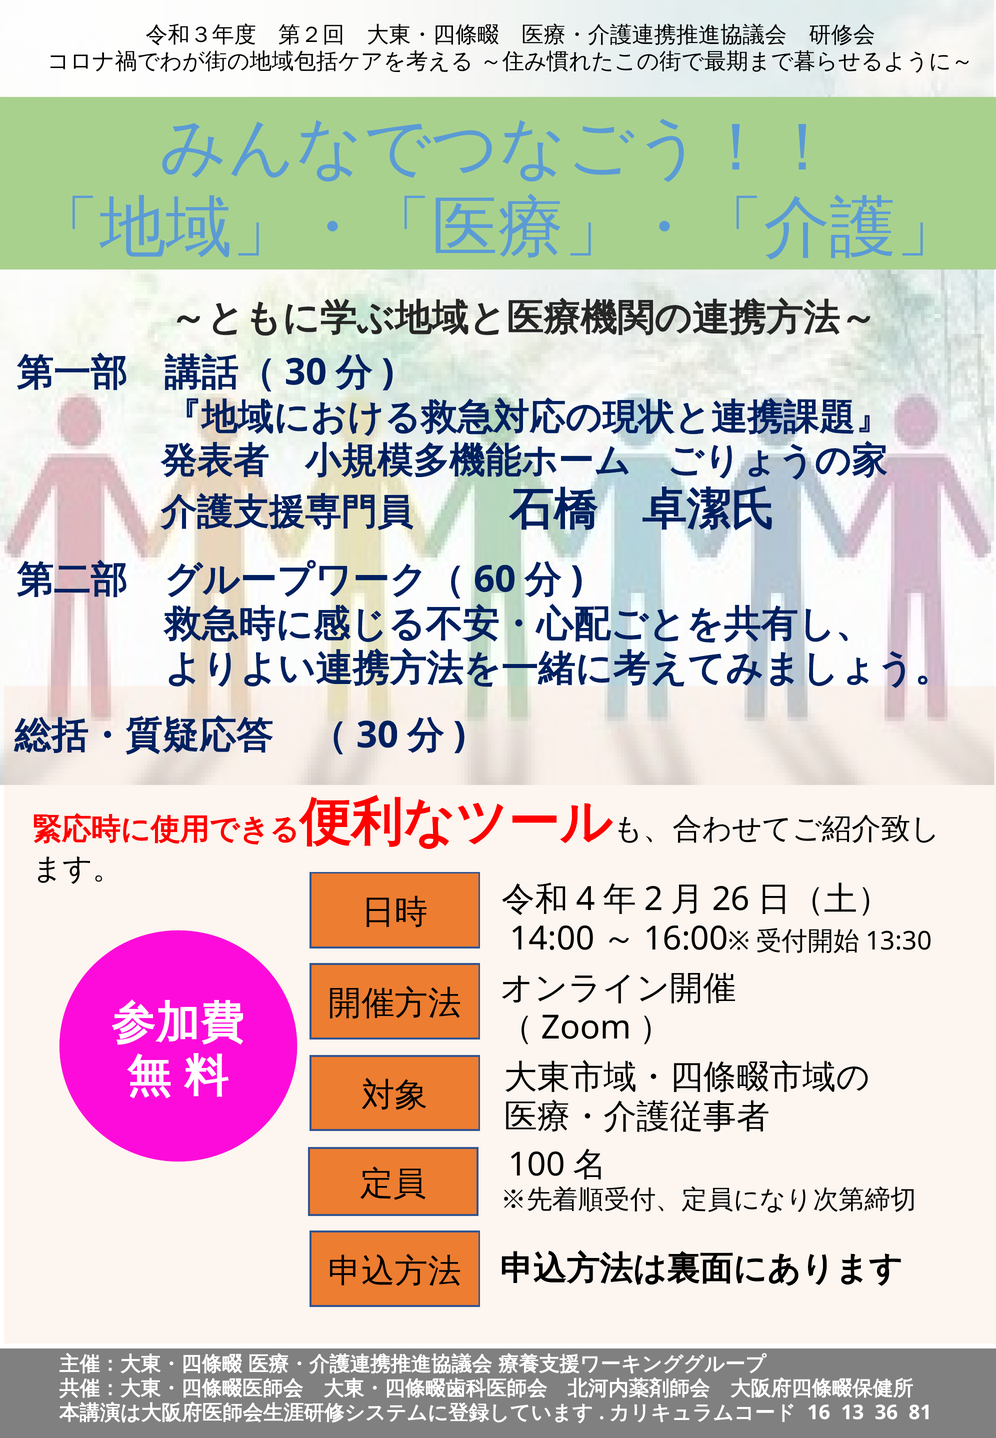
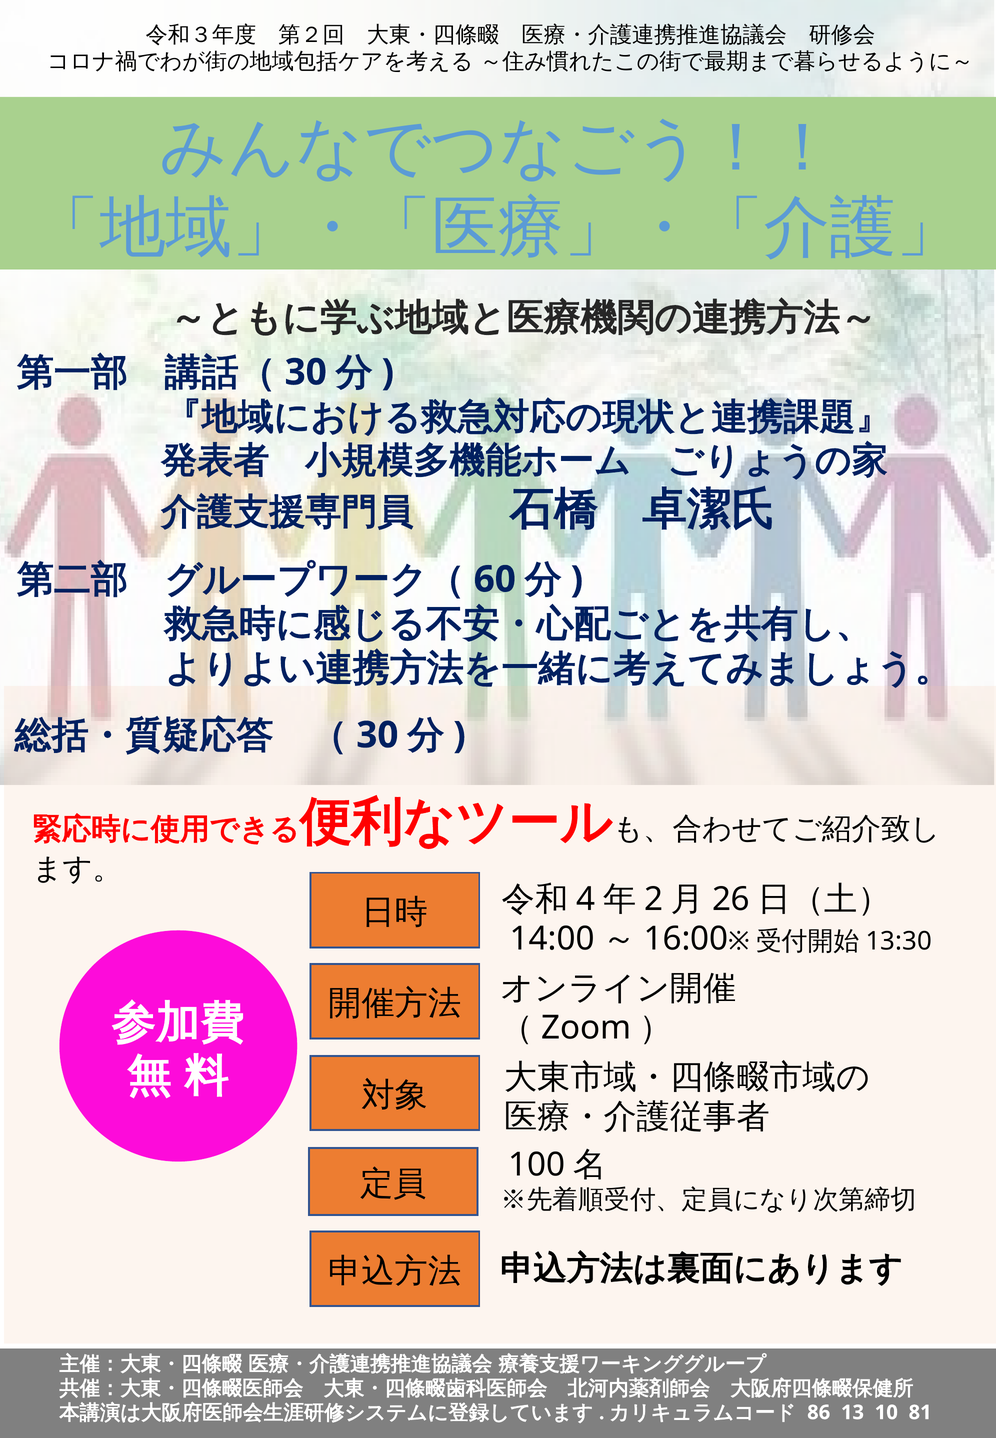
16: 16 -> 86 (819, 1413)
36: 36 -> 10 (886, 1413)
